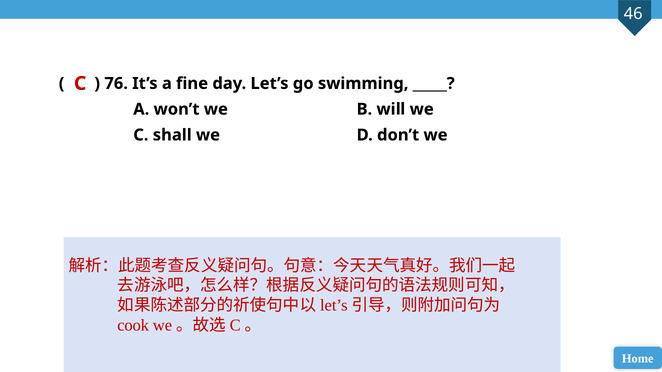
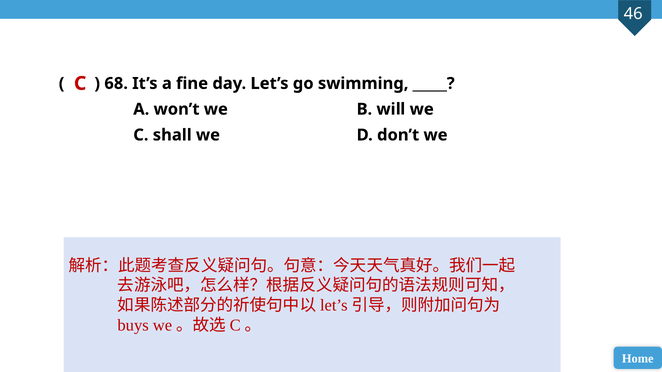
76: 76 -> 68 (116, 84)
cook: cook -> buys (133, 325)
